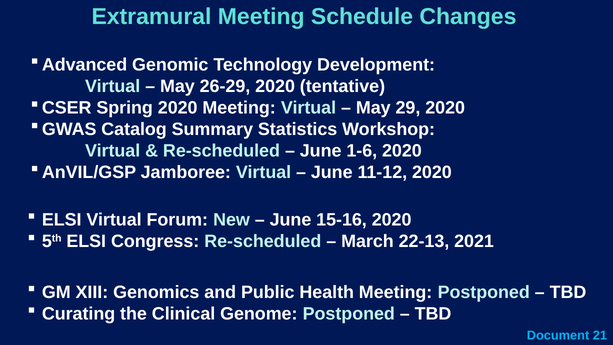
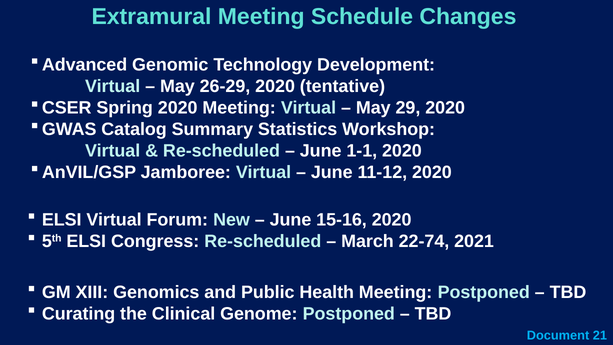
1-6: 1-6 -> 1-1 (362, 151)
22-13: 22-13 -> 22-74 (424, 241)
